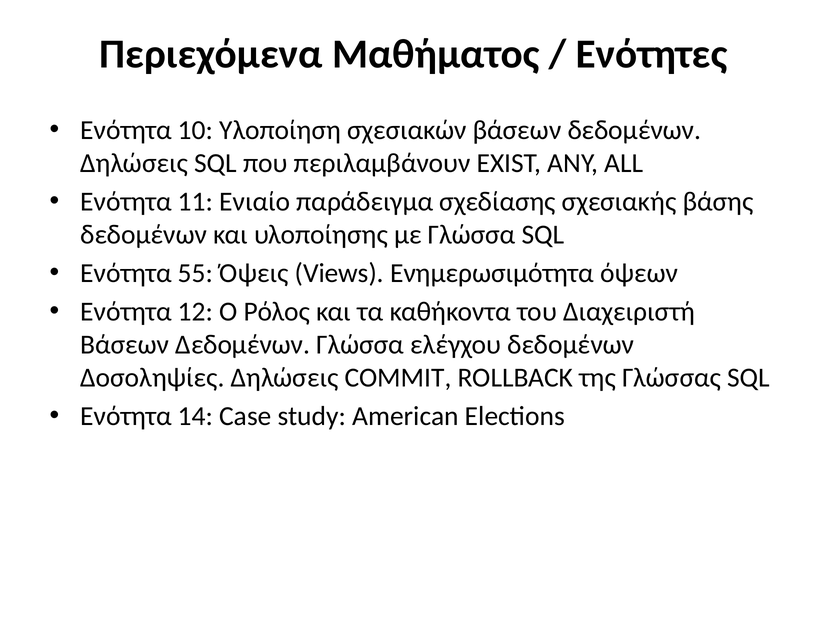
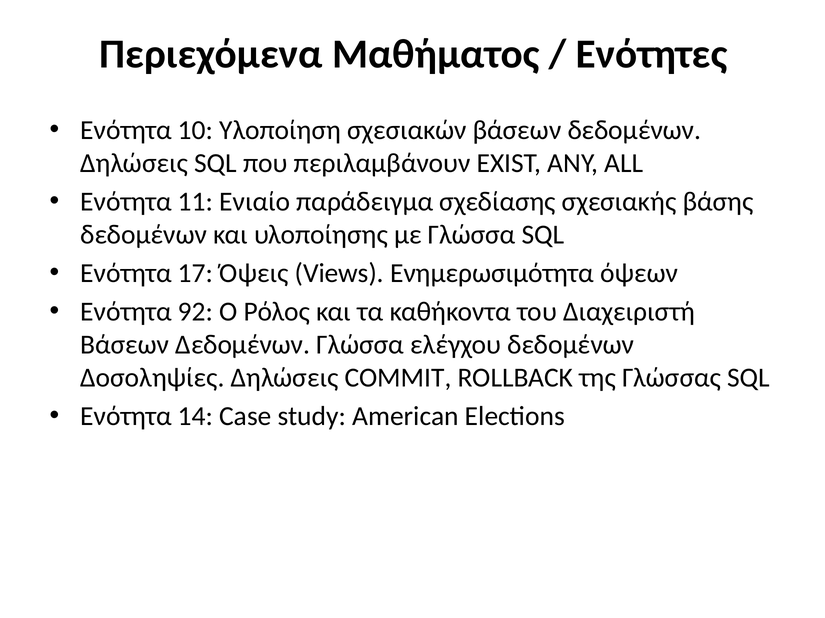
55: 55 -> 17 (196, 274)
12: 12 -> 92 (196, 312)
